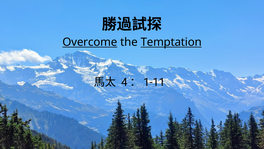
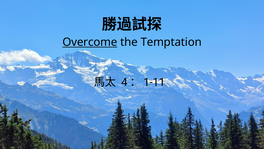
Temptation underline: present -> none (171, 42)
